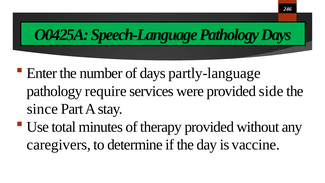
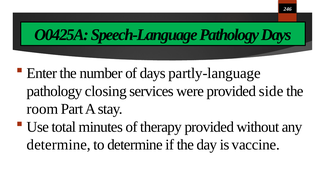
require: require -> closing (106, 91)
since: since -> room (42, 109)
caregivers: caregivers -> determine (59, 145)
